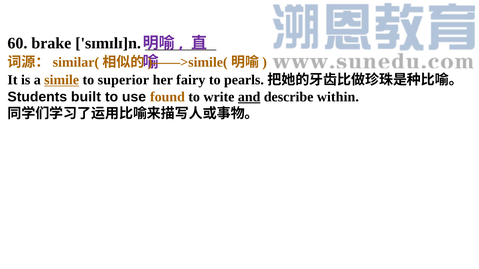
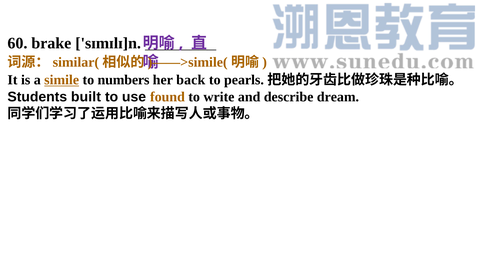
superior: superior -> numbers (124, 80)
fairy: fairy -> back (191, 80)
and underline: present -> none (249, 97)
within: within -> dream (338, 97)
